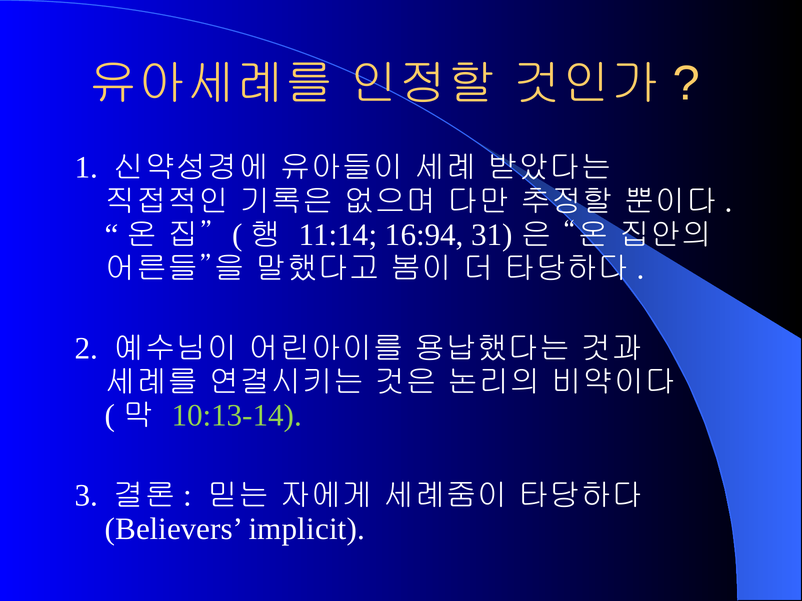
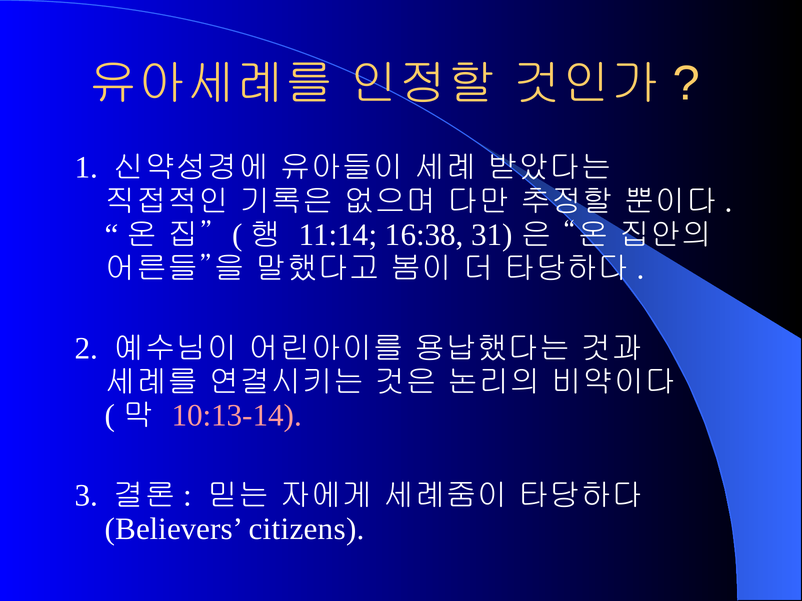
16:94: 16:94 -> 16:38 (424, 235)
10:13-14 colour: light green -> pink (237, 416)
implicit: implicit -> citizens (307, 530)
